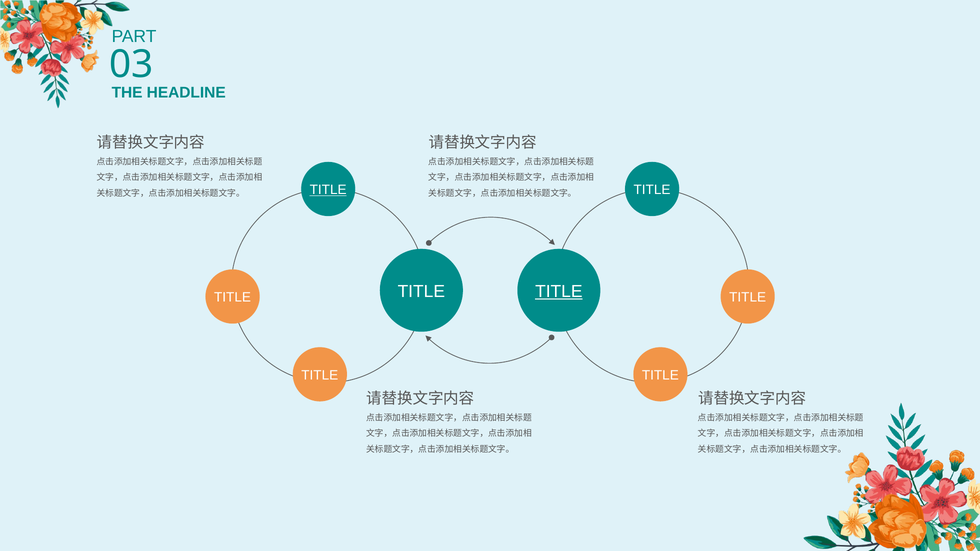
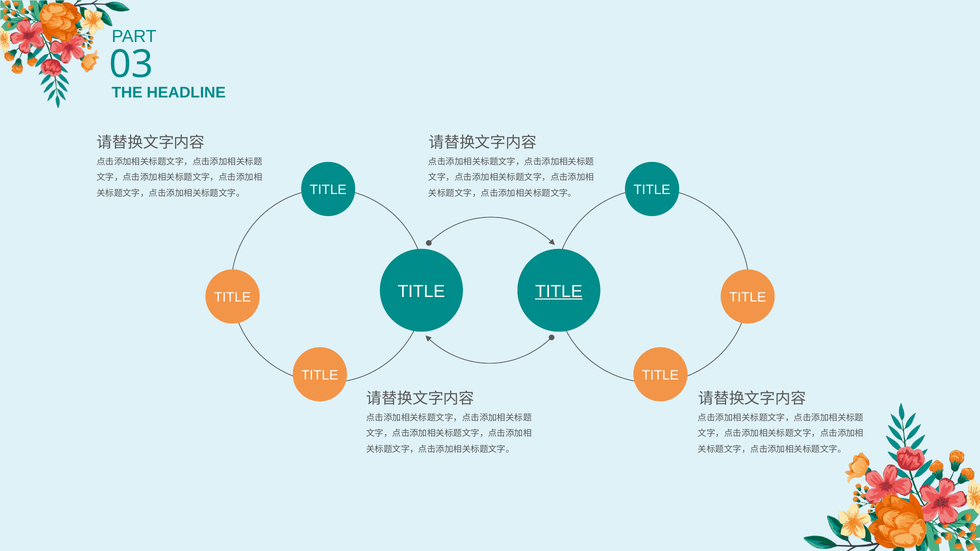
TITLE underline: present -> none (328, 190)
